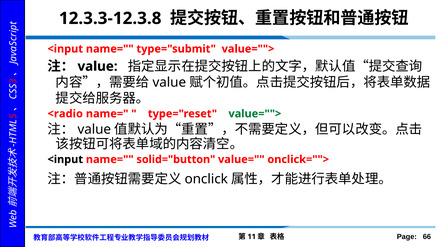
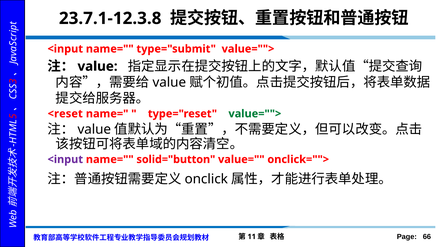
12.3.3-12.3.8: 12.3.3-12.3.8 -> 23.7.1-12.3.8 (110, 18)
<radio: <radio -> <reset (65, 114)
<input colour: black -> purple (65, 159)
